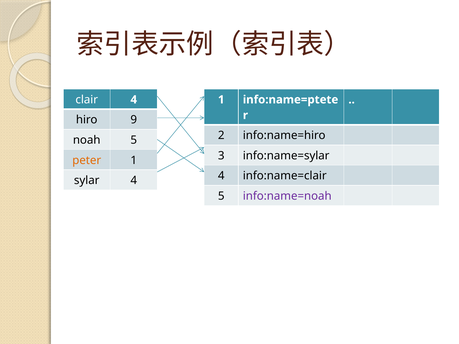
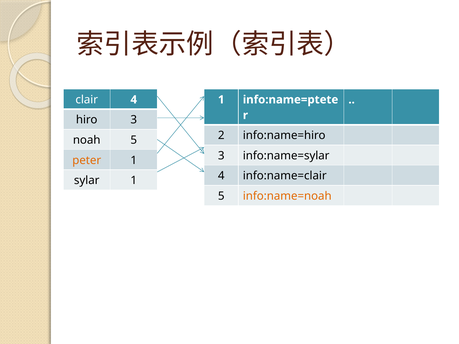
hiro 9: 9 -> 3 (134, 120)
sylar 4: 4 -> 1 (134, 181)
info:name=noah colour: purple -> orange (287, 196)
